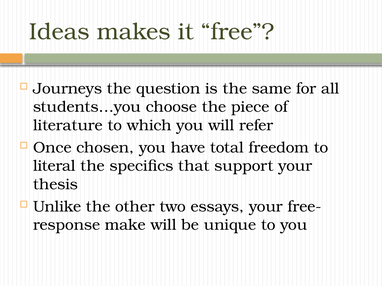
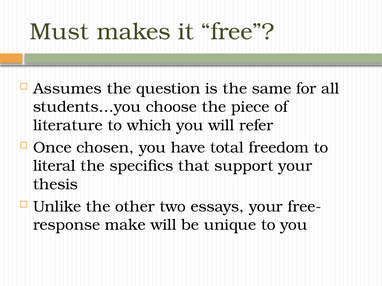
Ideas: Ideas -> Must (59, 32)
Journeys: Journeys -> Assumes (67, 89)
